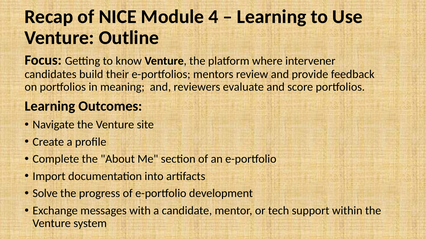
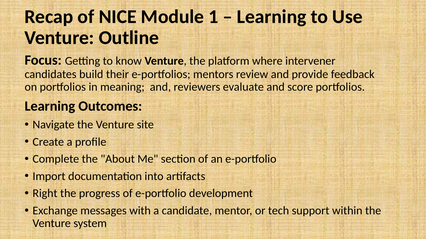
4: 4 -> 1 (213, 17)
Solve: Solve -> Right (45, 194)
